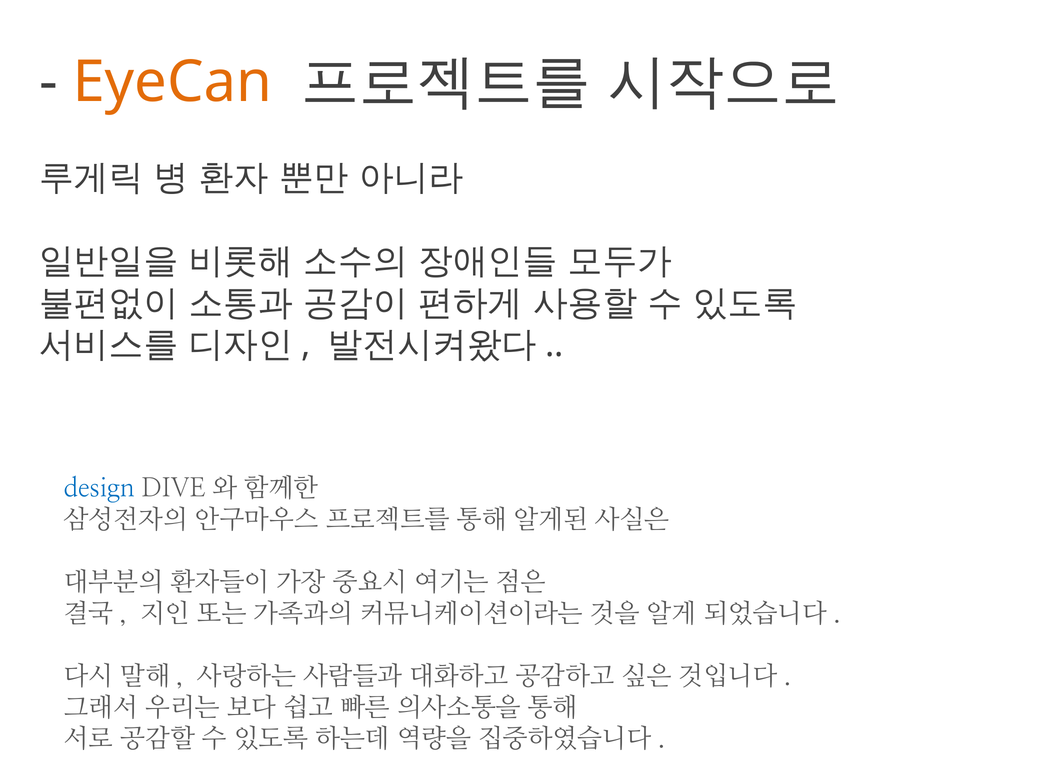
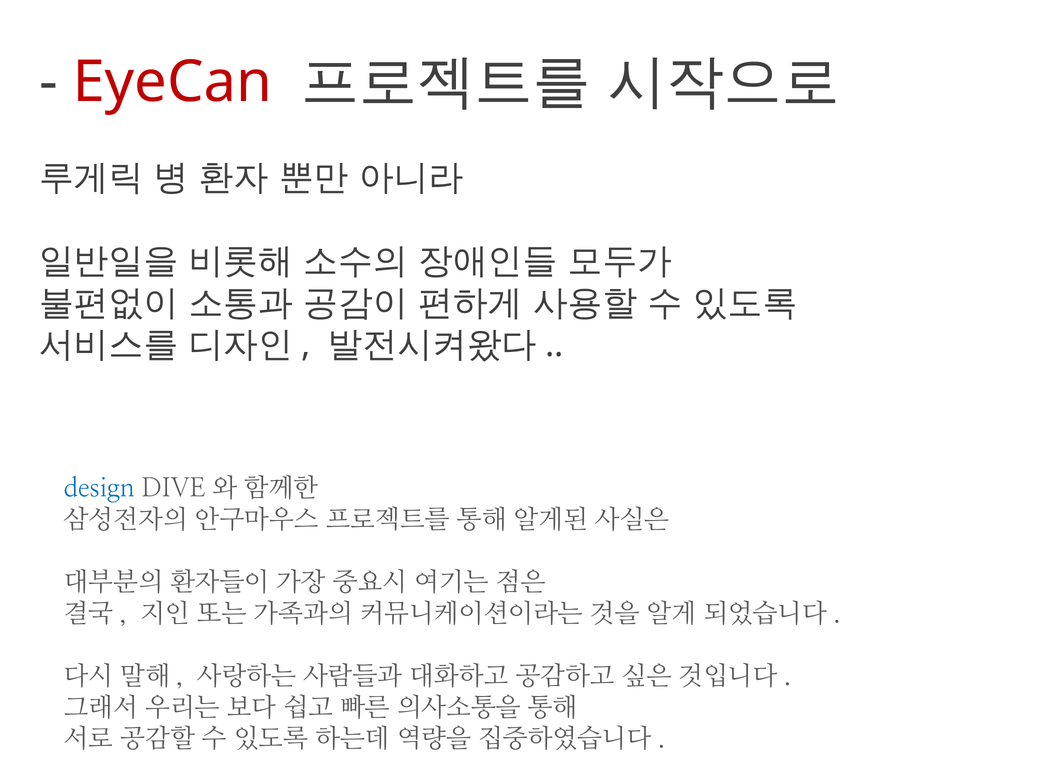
EyeCan colour: orange -> red (172, 82)
